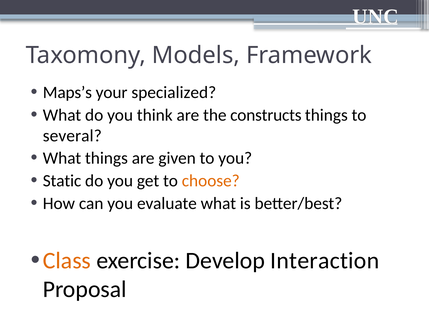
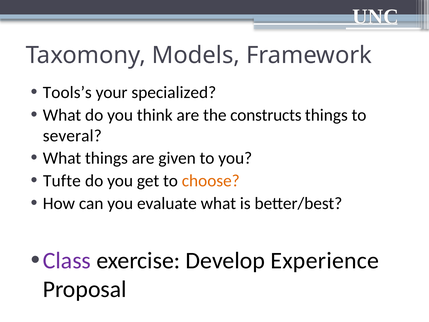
Maps’s: Maps’s -> Tools’s (67, 92)
Static: Static -> Tufte (62, 181)
Class colour: orange -> purple (67, 261)
Interaction: Interaction -> Experience (325, 261)
